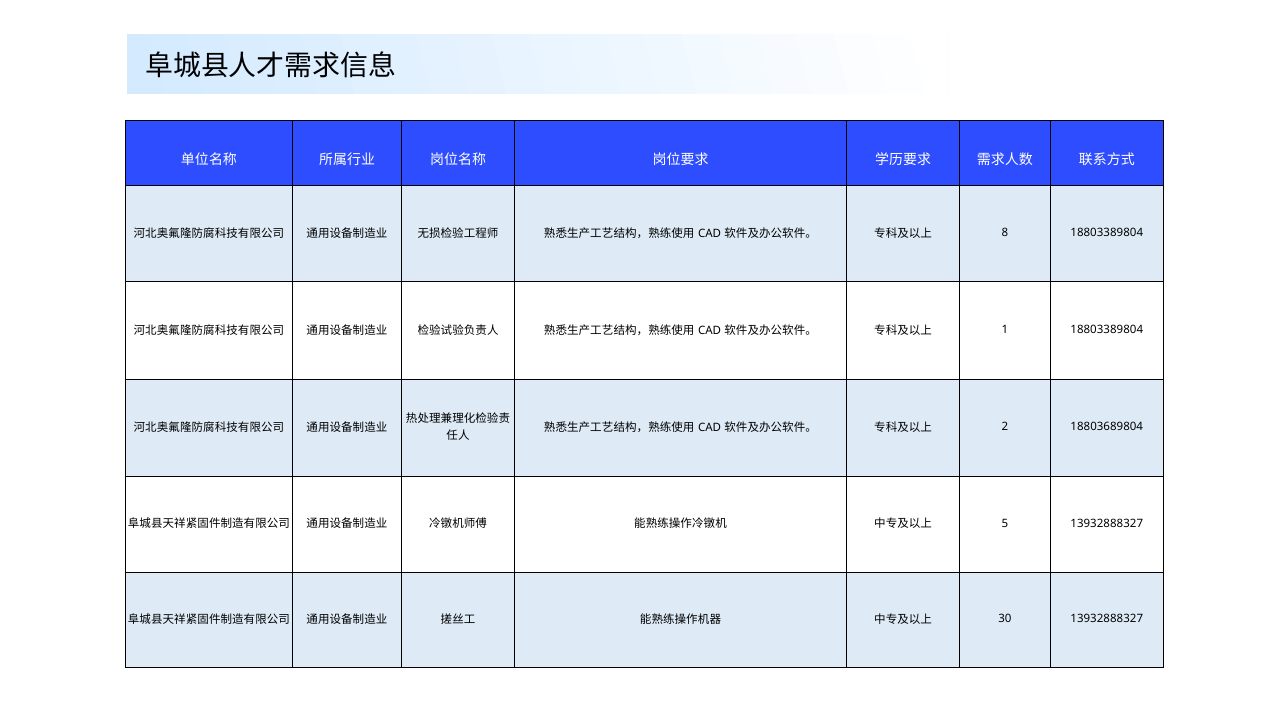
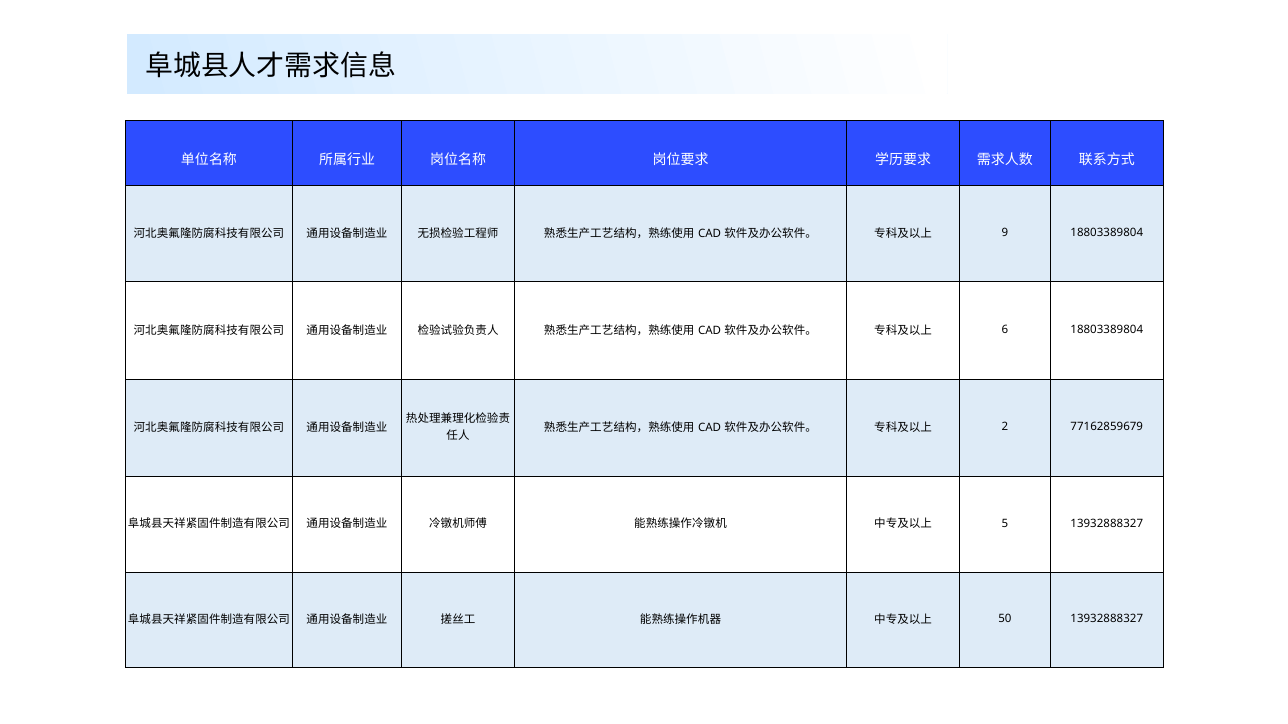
8: 8 -> 9 (1005, 233)
1: 1 -> 6 (1005, 330)
18803689804: 18803689804 -> 77162859679 (1107, 427)
30: 30 -> 50 (1005, 619)
